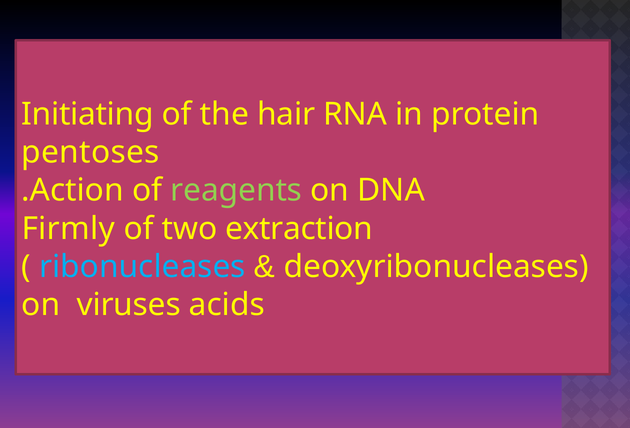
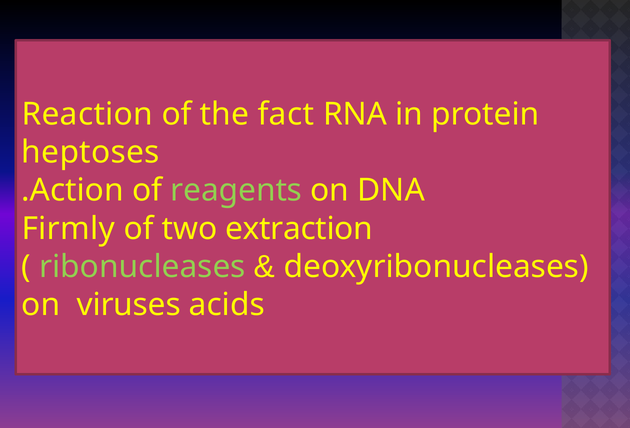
Initiating: Initiating -> Reaction (87, 115)
hair: hair -> fact (286, 115)
pentoses: pentoses -> heptoses (91, 153)
ribonucleases colour: light blue -> light green (142, 267)
